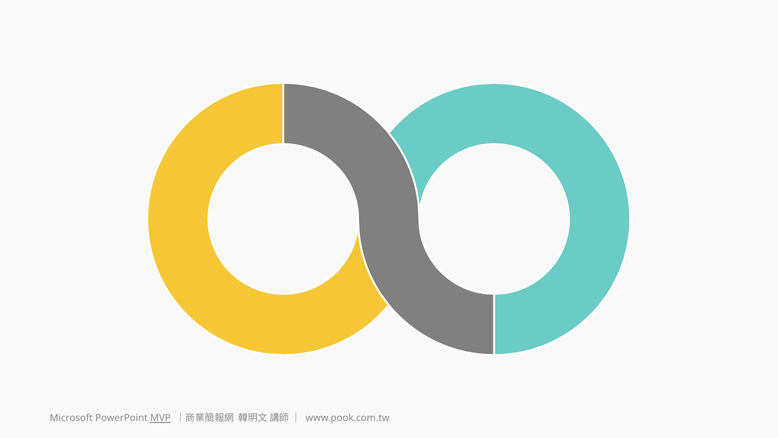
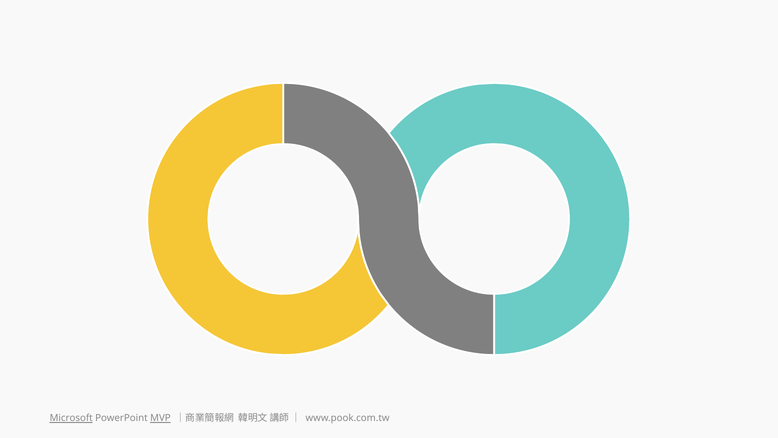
Microsoft underline: none -> present (71, 418)
